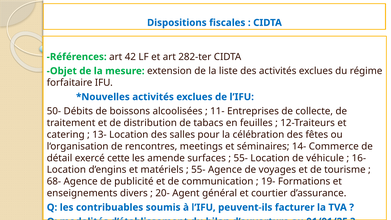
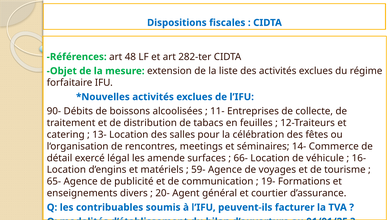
42: 42 -> 48 (130, 57)
50-: 50- -> 90- (54, 111)
cette: cette -> légal (118, 158)
55-: 55- -> 66- (241, 158)
55-: 55- -> 59- (198, 170)
68-: 68- -> 65- (54, 181)
